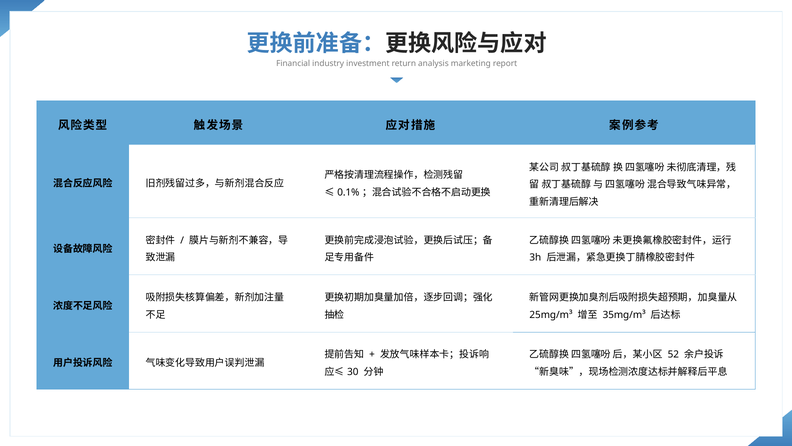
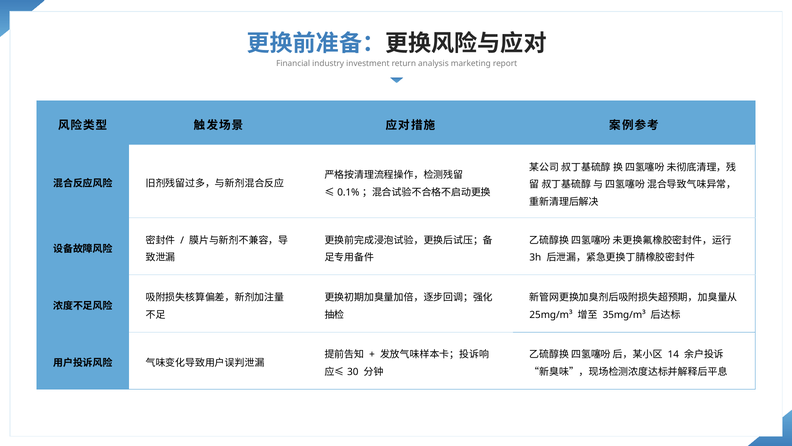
52: 52 -> 14 (673, 354)
